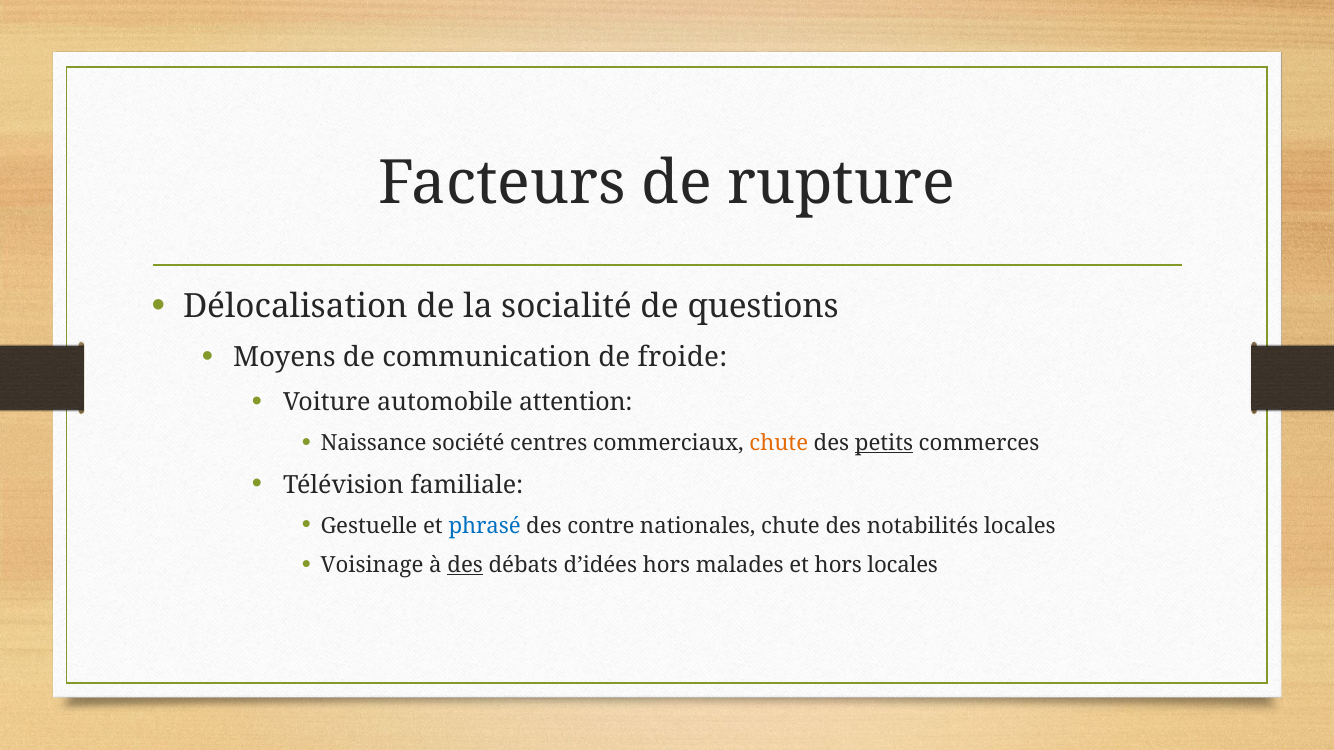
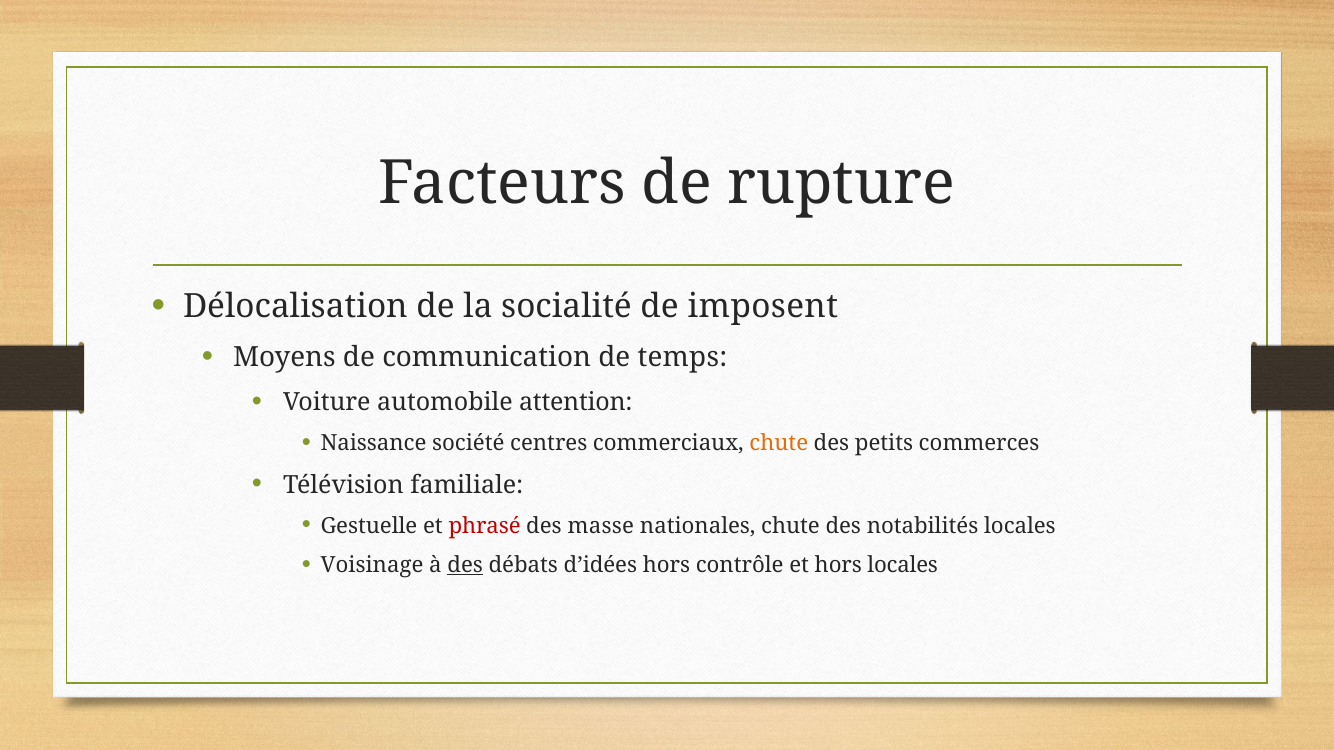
questions: questions -> imposent (763, 307)
froide: froide -> temps (682, 357)
petits underline: present -> none (884, 443)
phrasé colour: blue -> red (485, 526)
contre: contre -> masse (601, 526)
malades: malades -> contrôle (740, 565)
